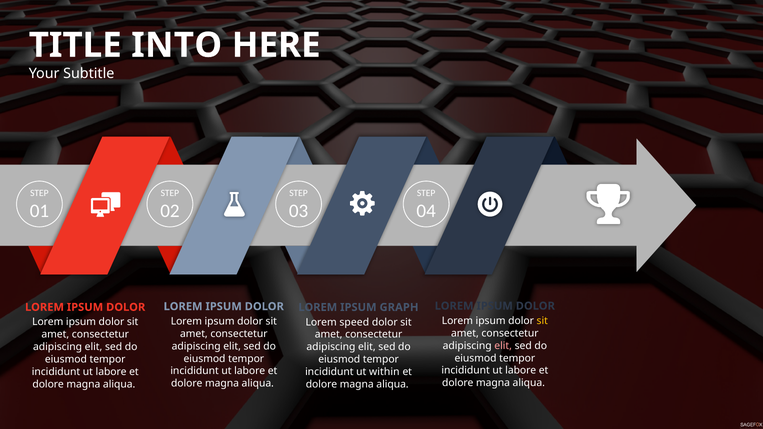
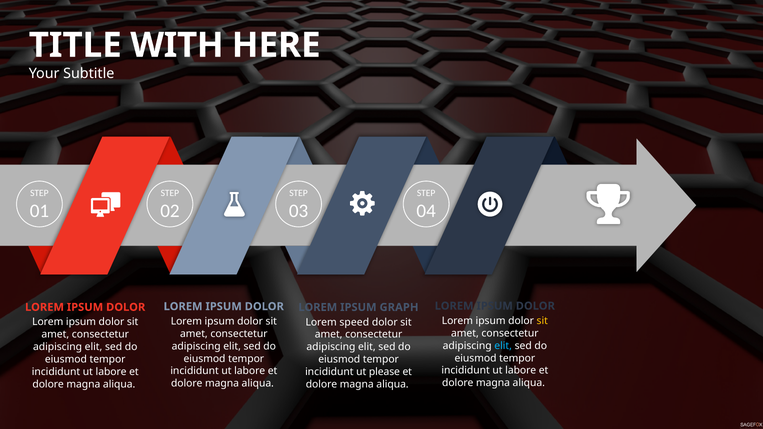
INTO: INTO -> WITH (177, 45)
elit colour: pink -> light blue (503, 346)
within: within -> please (384, 372)
